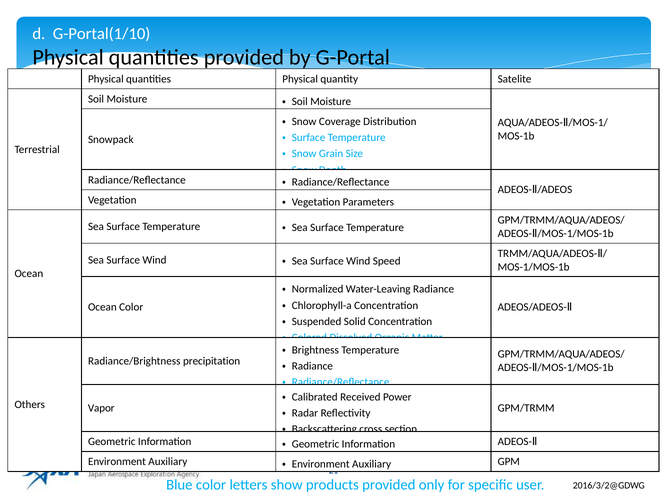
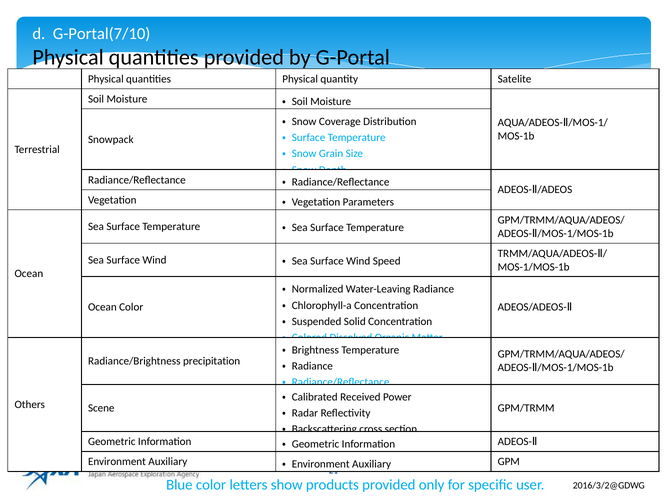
G-Portal(1/10: G-Portal(1/10 -> G-Portal(7/10 (102, 33)
Vapor: Vapor -> Scene (101, 407)
